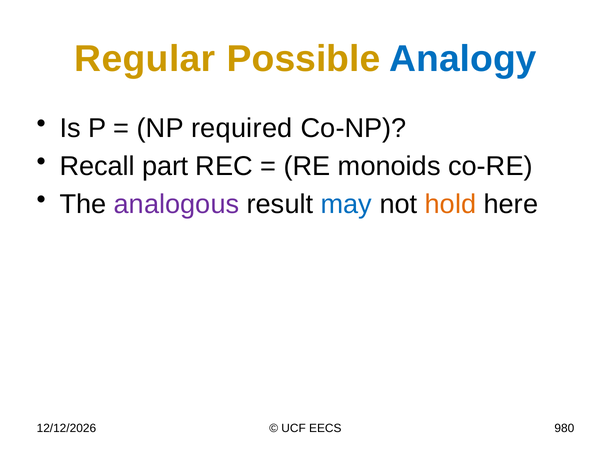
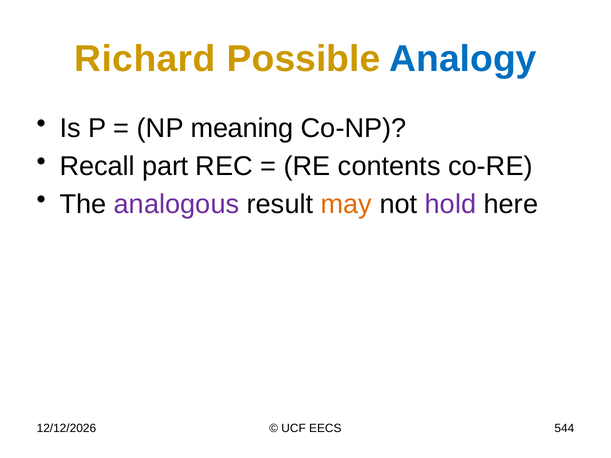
Regular: Regular -> Richard (145, 59)
required: required -> meaning (242, 128)
monoids: monoids -> contents (389, 166)
may colour: blue -> orange (346, 204)
hold colour: orange -> purple (451, 204)
980: 980 -> 544 (564, 428)
